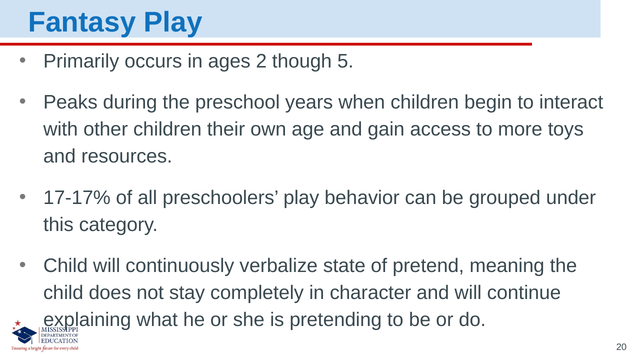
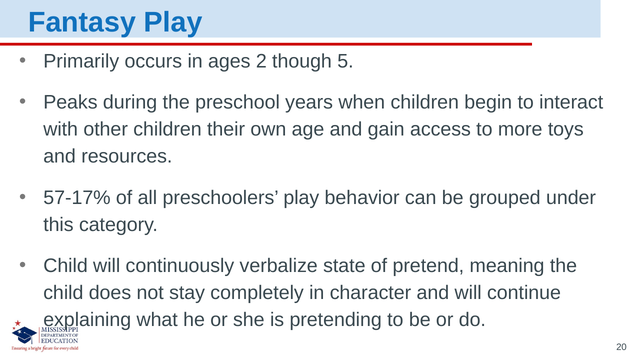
17-17%: 17-17% -> 57-17% (77, 198)
